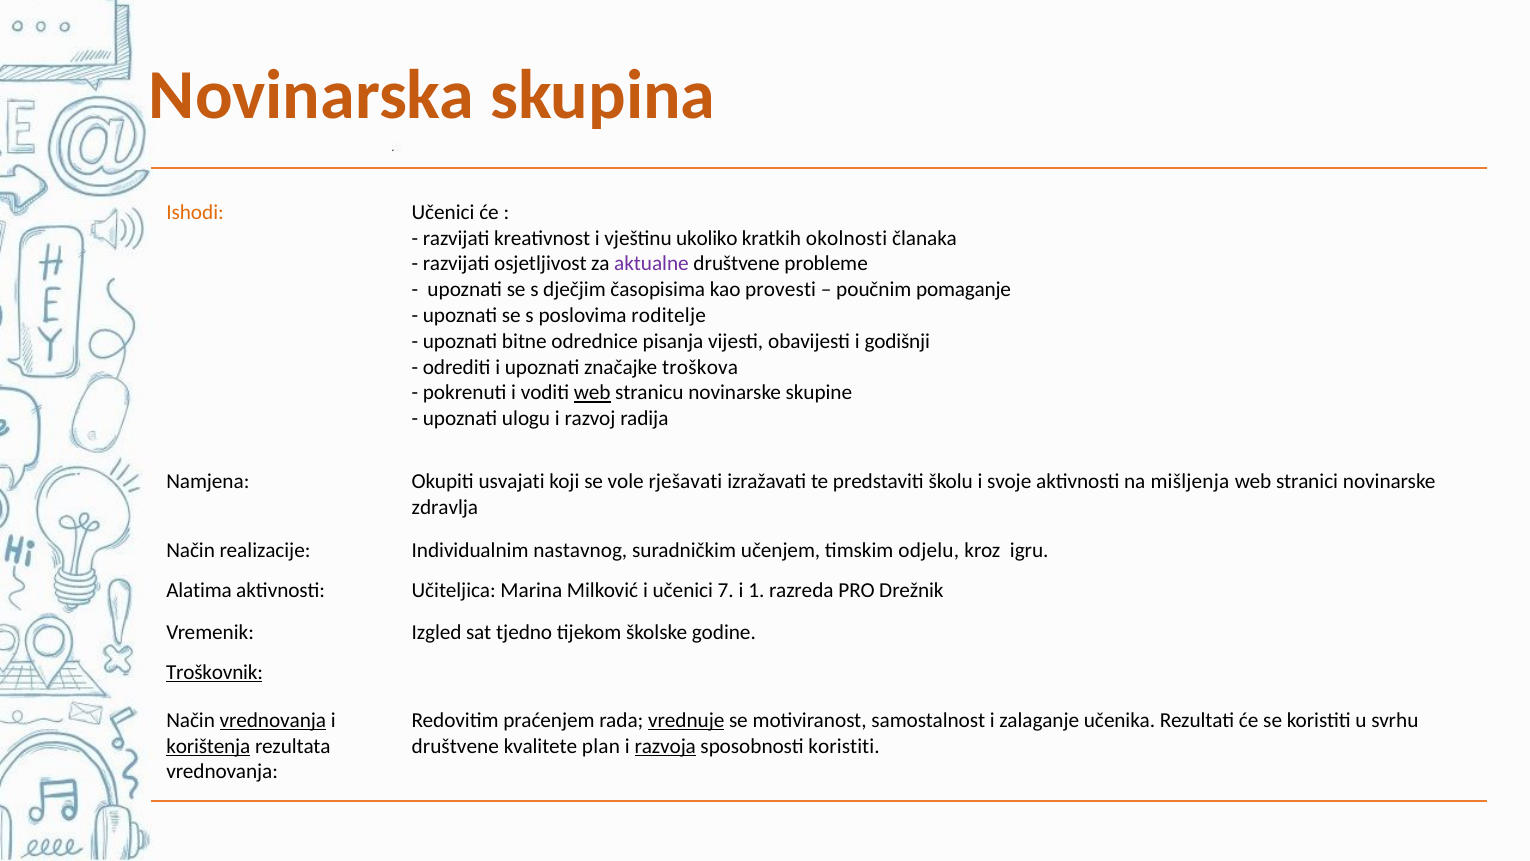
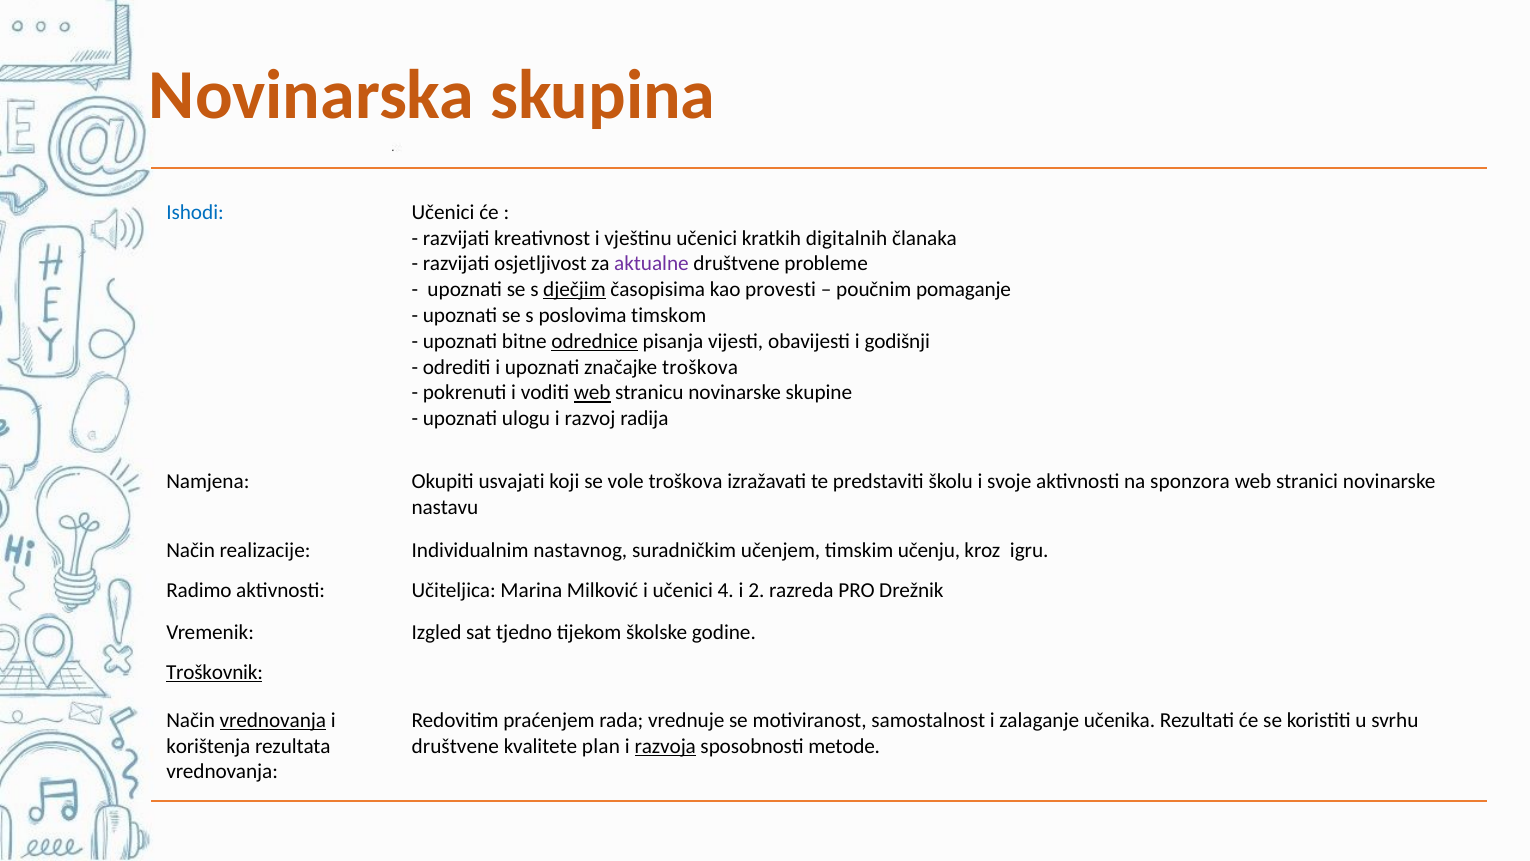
Ishodi colour: orange -> blue (195, 212)
vještinu ukoliko: ukoliko -> učenici (707, 238)
okolnosti: okolnosti -> digitalnih (847, 238)
dječjim underline: none -> present (574, 290)
roditelje: roditelje -> timskom (669, 315)
odrednice underline: none -> present (595, 341)
vole rješavati: rješavati -> troškova (686, 481)
mišljenja: mišljenja -> sponzora (1190, 481)
zdravlja: zdravlja -> nastavu (445, 507)
odjelu: odjelu -> učenju (929, 550)
Alatima: Alatima -> Radimo (199, 591)
7: 7 -> 4 (726, 591)
1: 1 -> 2 (756, 591)
vrednuje underline: present -> none (686, 720)
korištenja underline: present -> none (208, 746)
sposobnosti koristiti: koristiti -> metode (844, 746)
